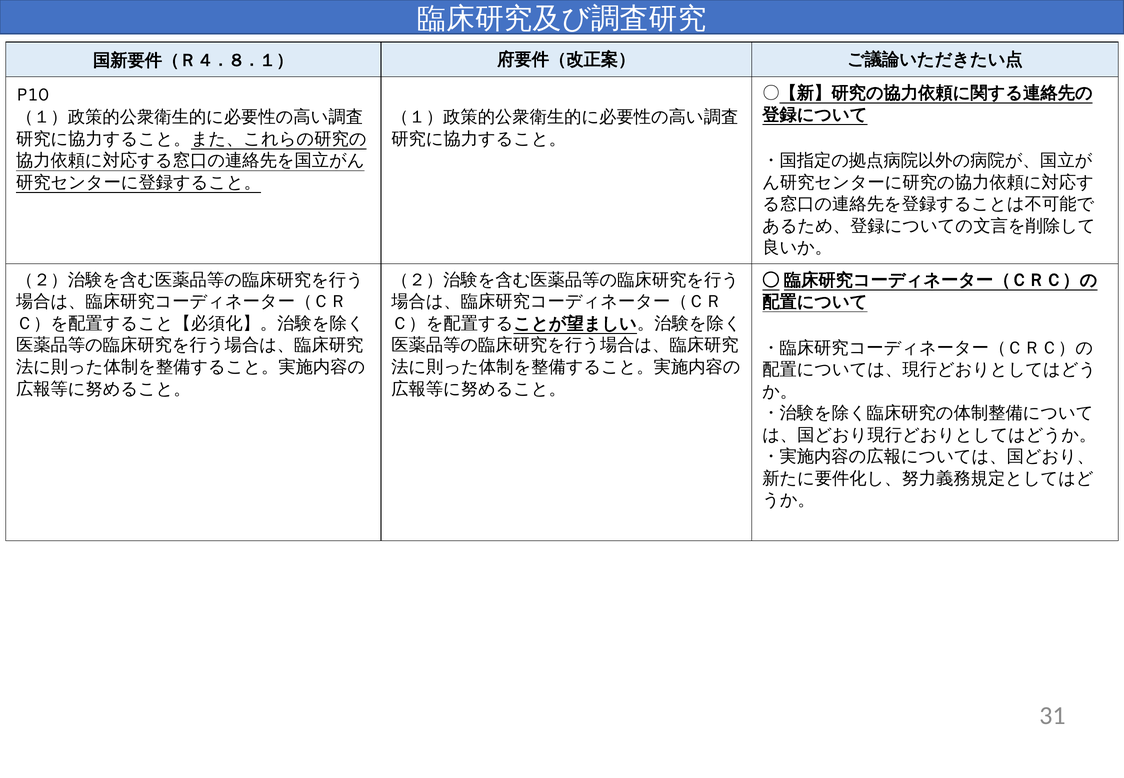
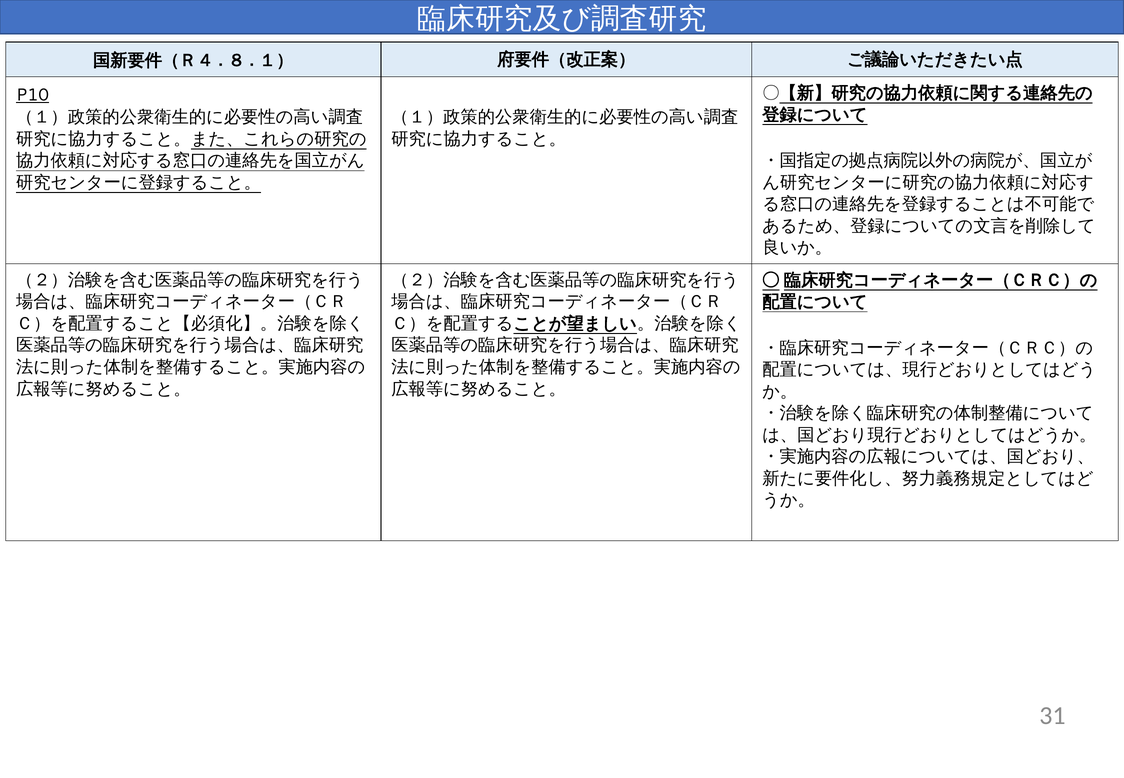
P10 underline: none -> present (33, 95)
